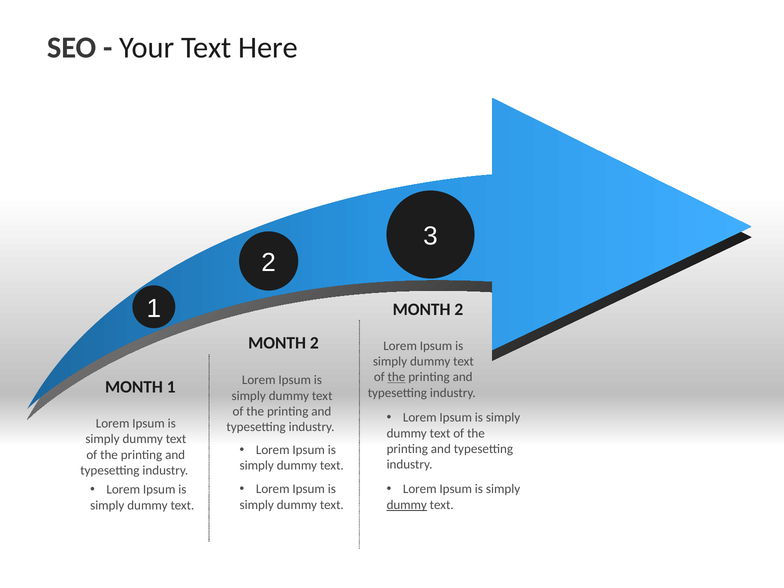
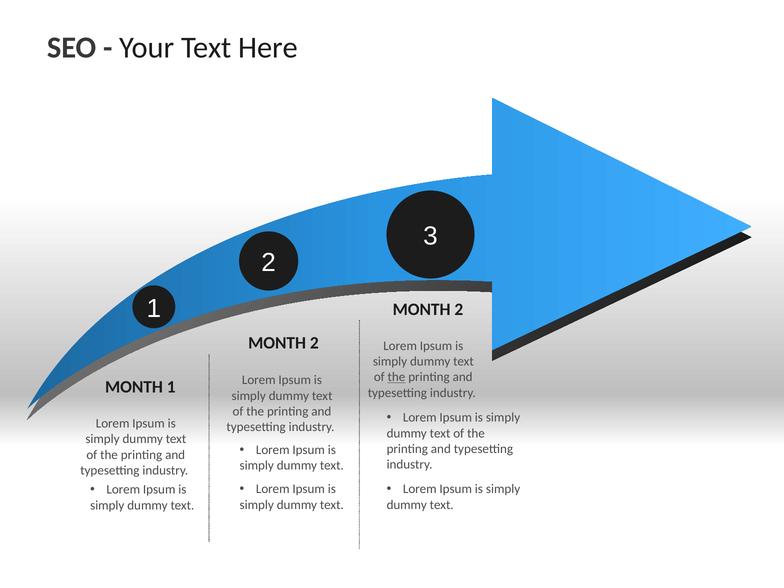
dummy underline: present -> none (407, 505)
